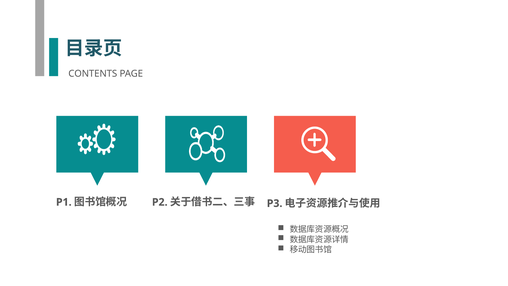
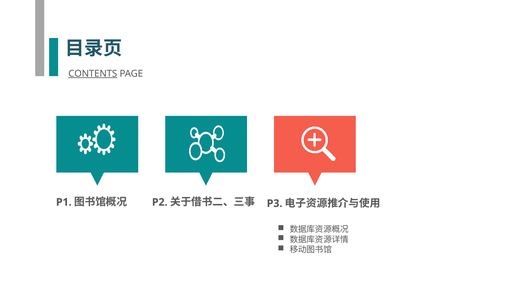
CONTENTS underline: none -> present (93, 74)
